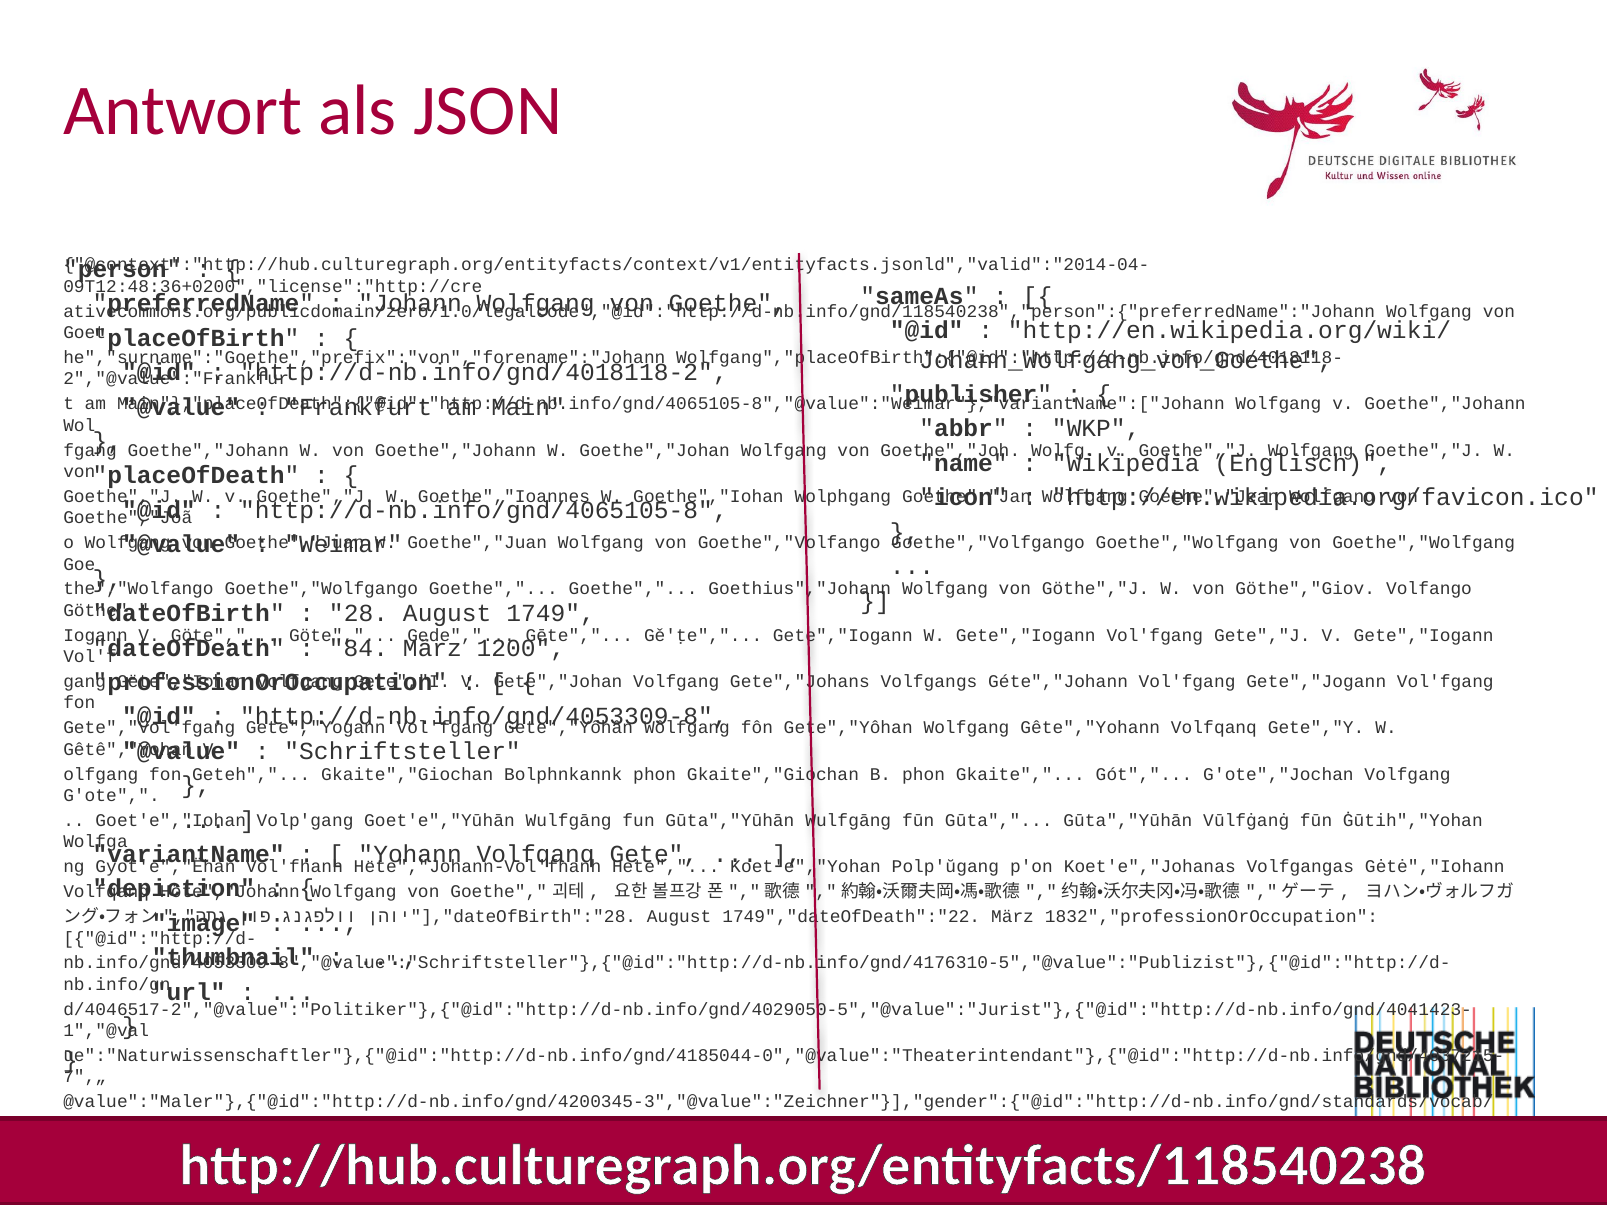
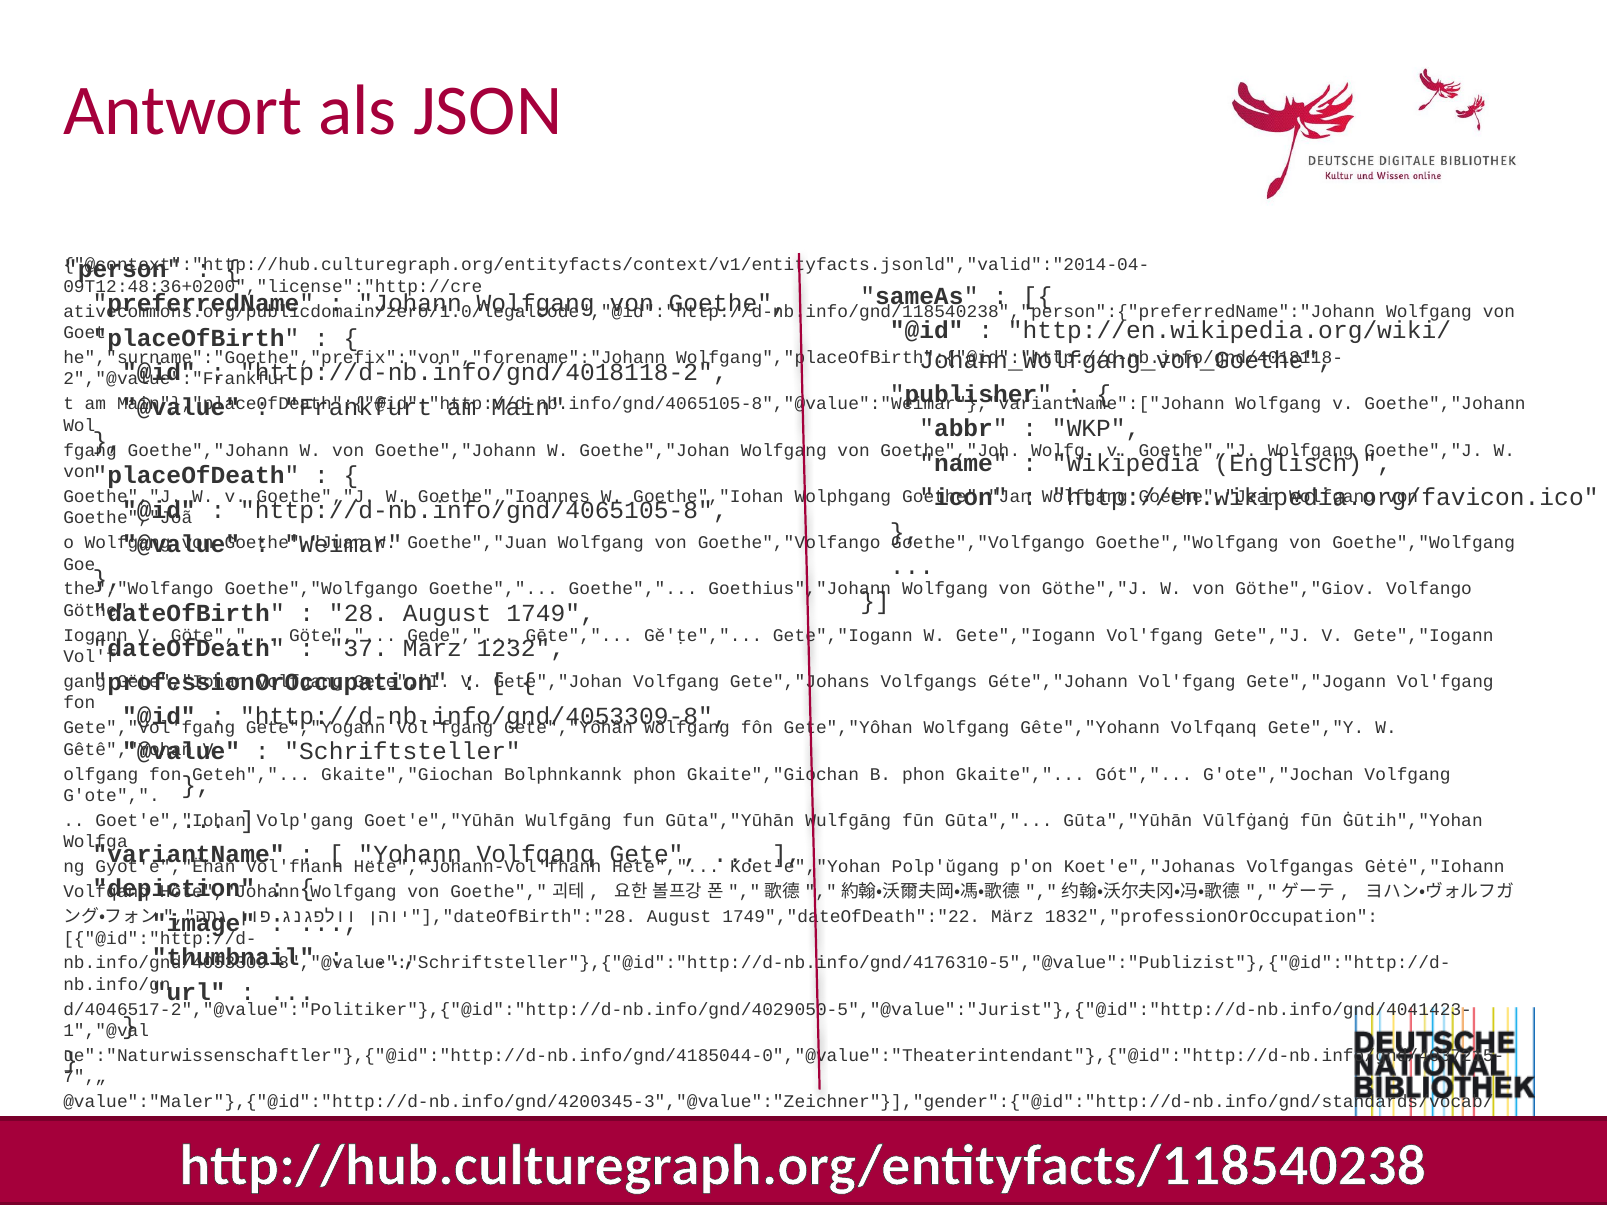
84: 84 -> 37 (358, 648)
1200: 1200 -> 1232 (521, 648)
